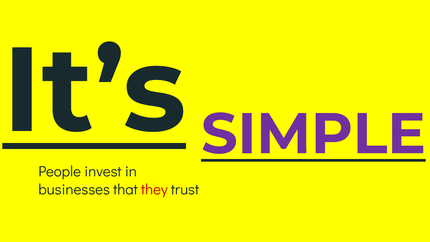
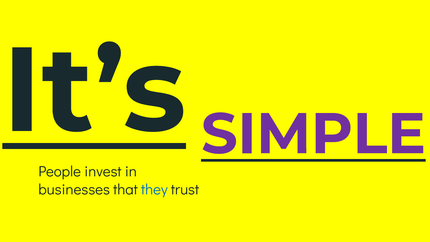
they colour: red -> blue (154, 189)
